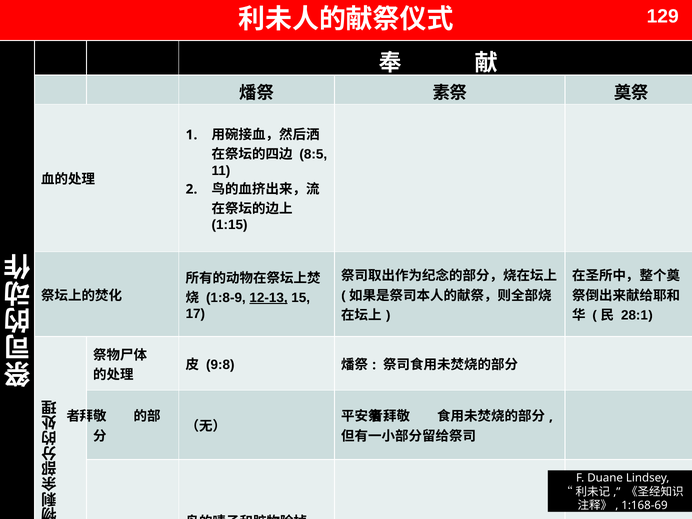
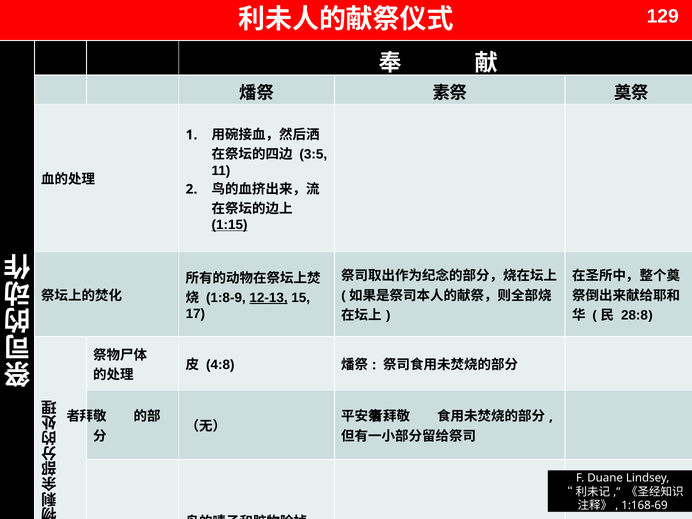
8:5: 8:5 -> 3:5 (313, 154)
1:15 underline: none -> present (230, 225)
28:1: 28:1 -> 28:8 (634, 315)
9:8: 9:8 -> 4:8 (220, 365)
